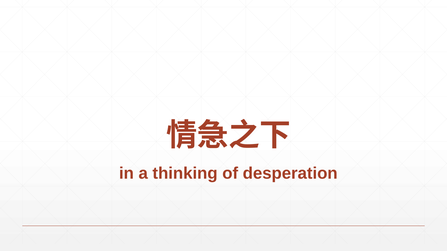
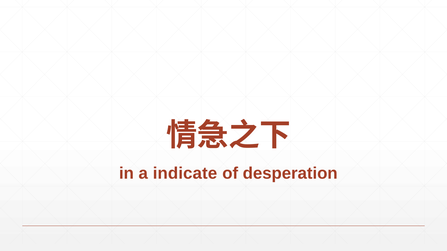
thinking: thinking -> indicate (185, 174)
